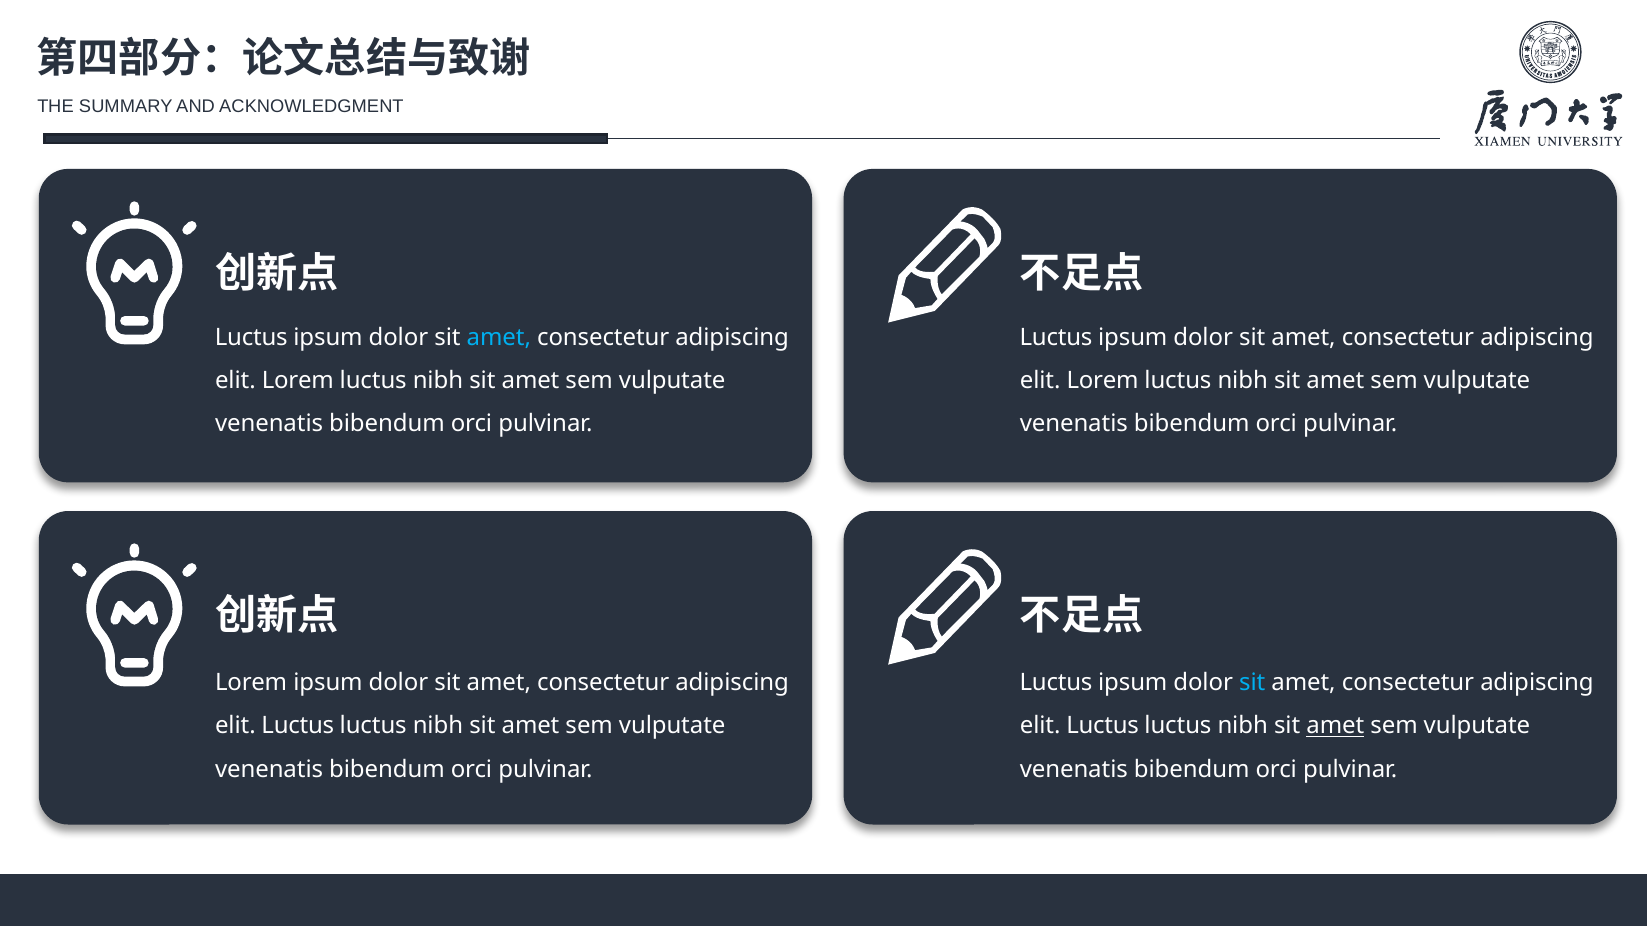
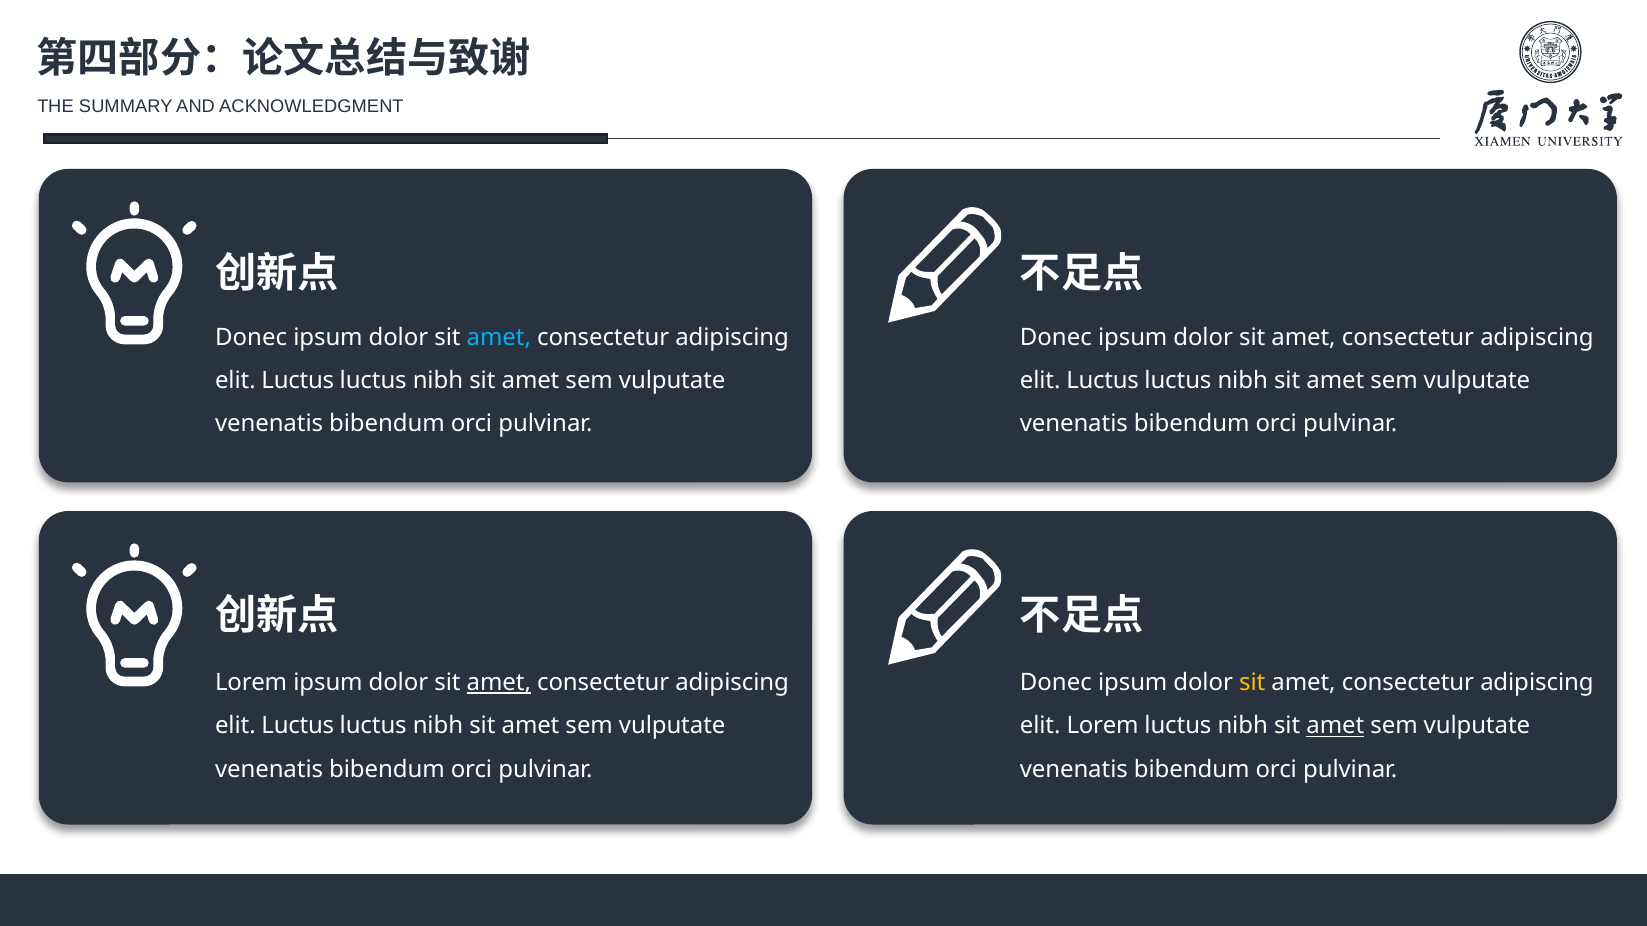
Luctus: Luctus -> Donec (251, 338)
Luctus: Luctus -> Donec (1056, 338)
Lorem: Lorem -> Luctus (298, 381)
Lorem: Lorem -> Luctus (1103, 381)
amet underline: none -> present (499, 683)
Luctus: Luctus -> Donec (1056, 683)
sit colour: light blue -> yellow (1252, 683)
Luctus: Luctus -> Lorem (1103, 726)
